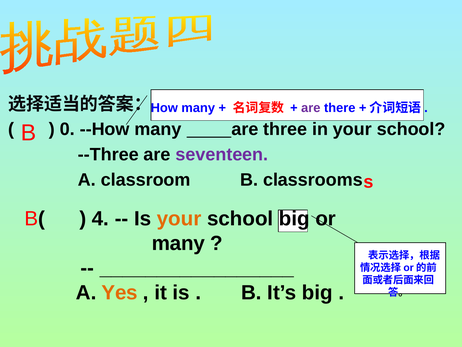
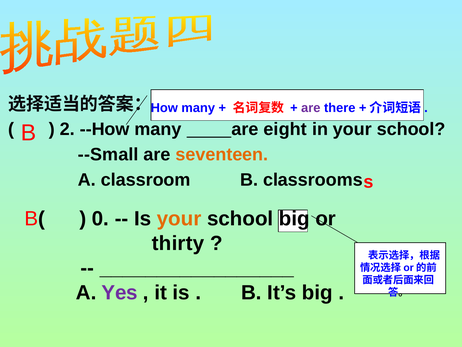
0: 0 -> 2 (67, 129)
three: three -> eight (285, 129)
--Three: --Three -> --Small (108, 154)
seventeen colour: purple -> orange (222, 154)
4: 4 -> 0 (100, 218)
many: many -> thirty (178, 243)
Yes colour: orange -> purple (120, 292)
